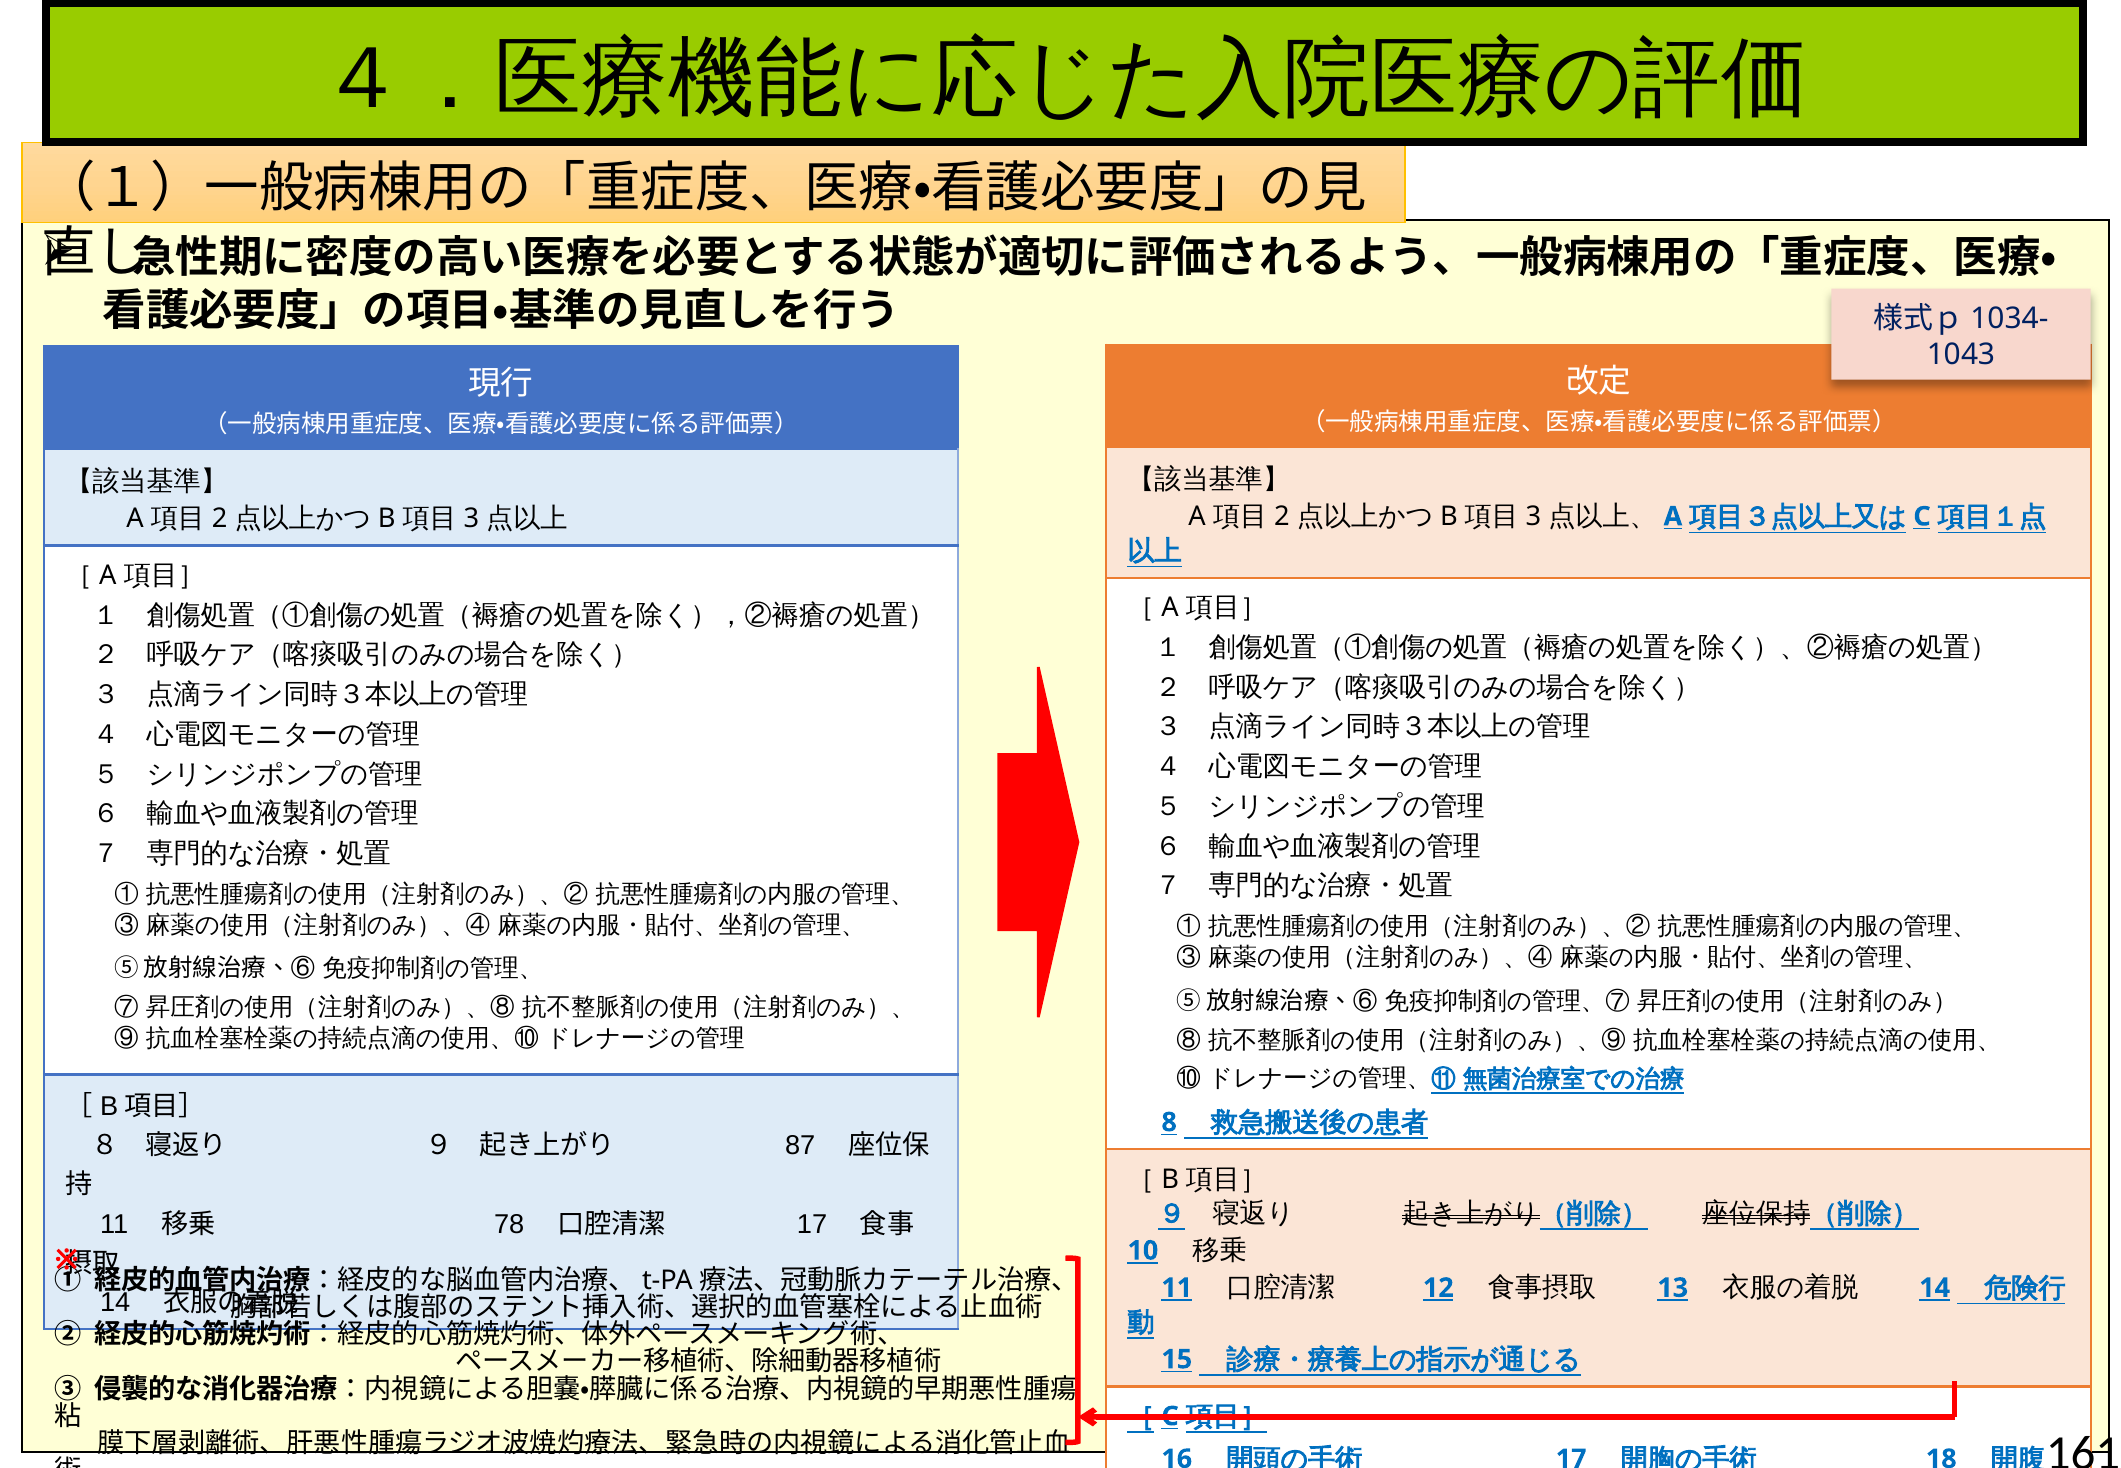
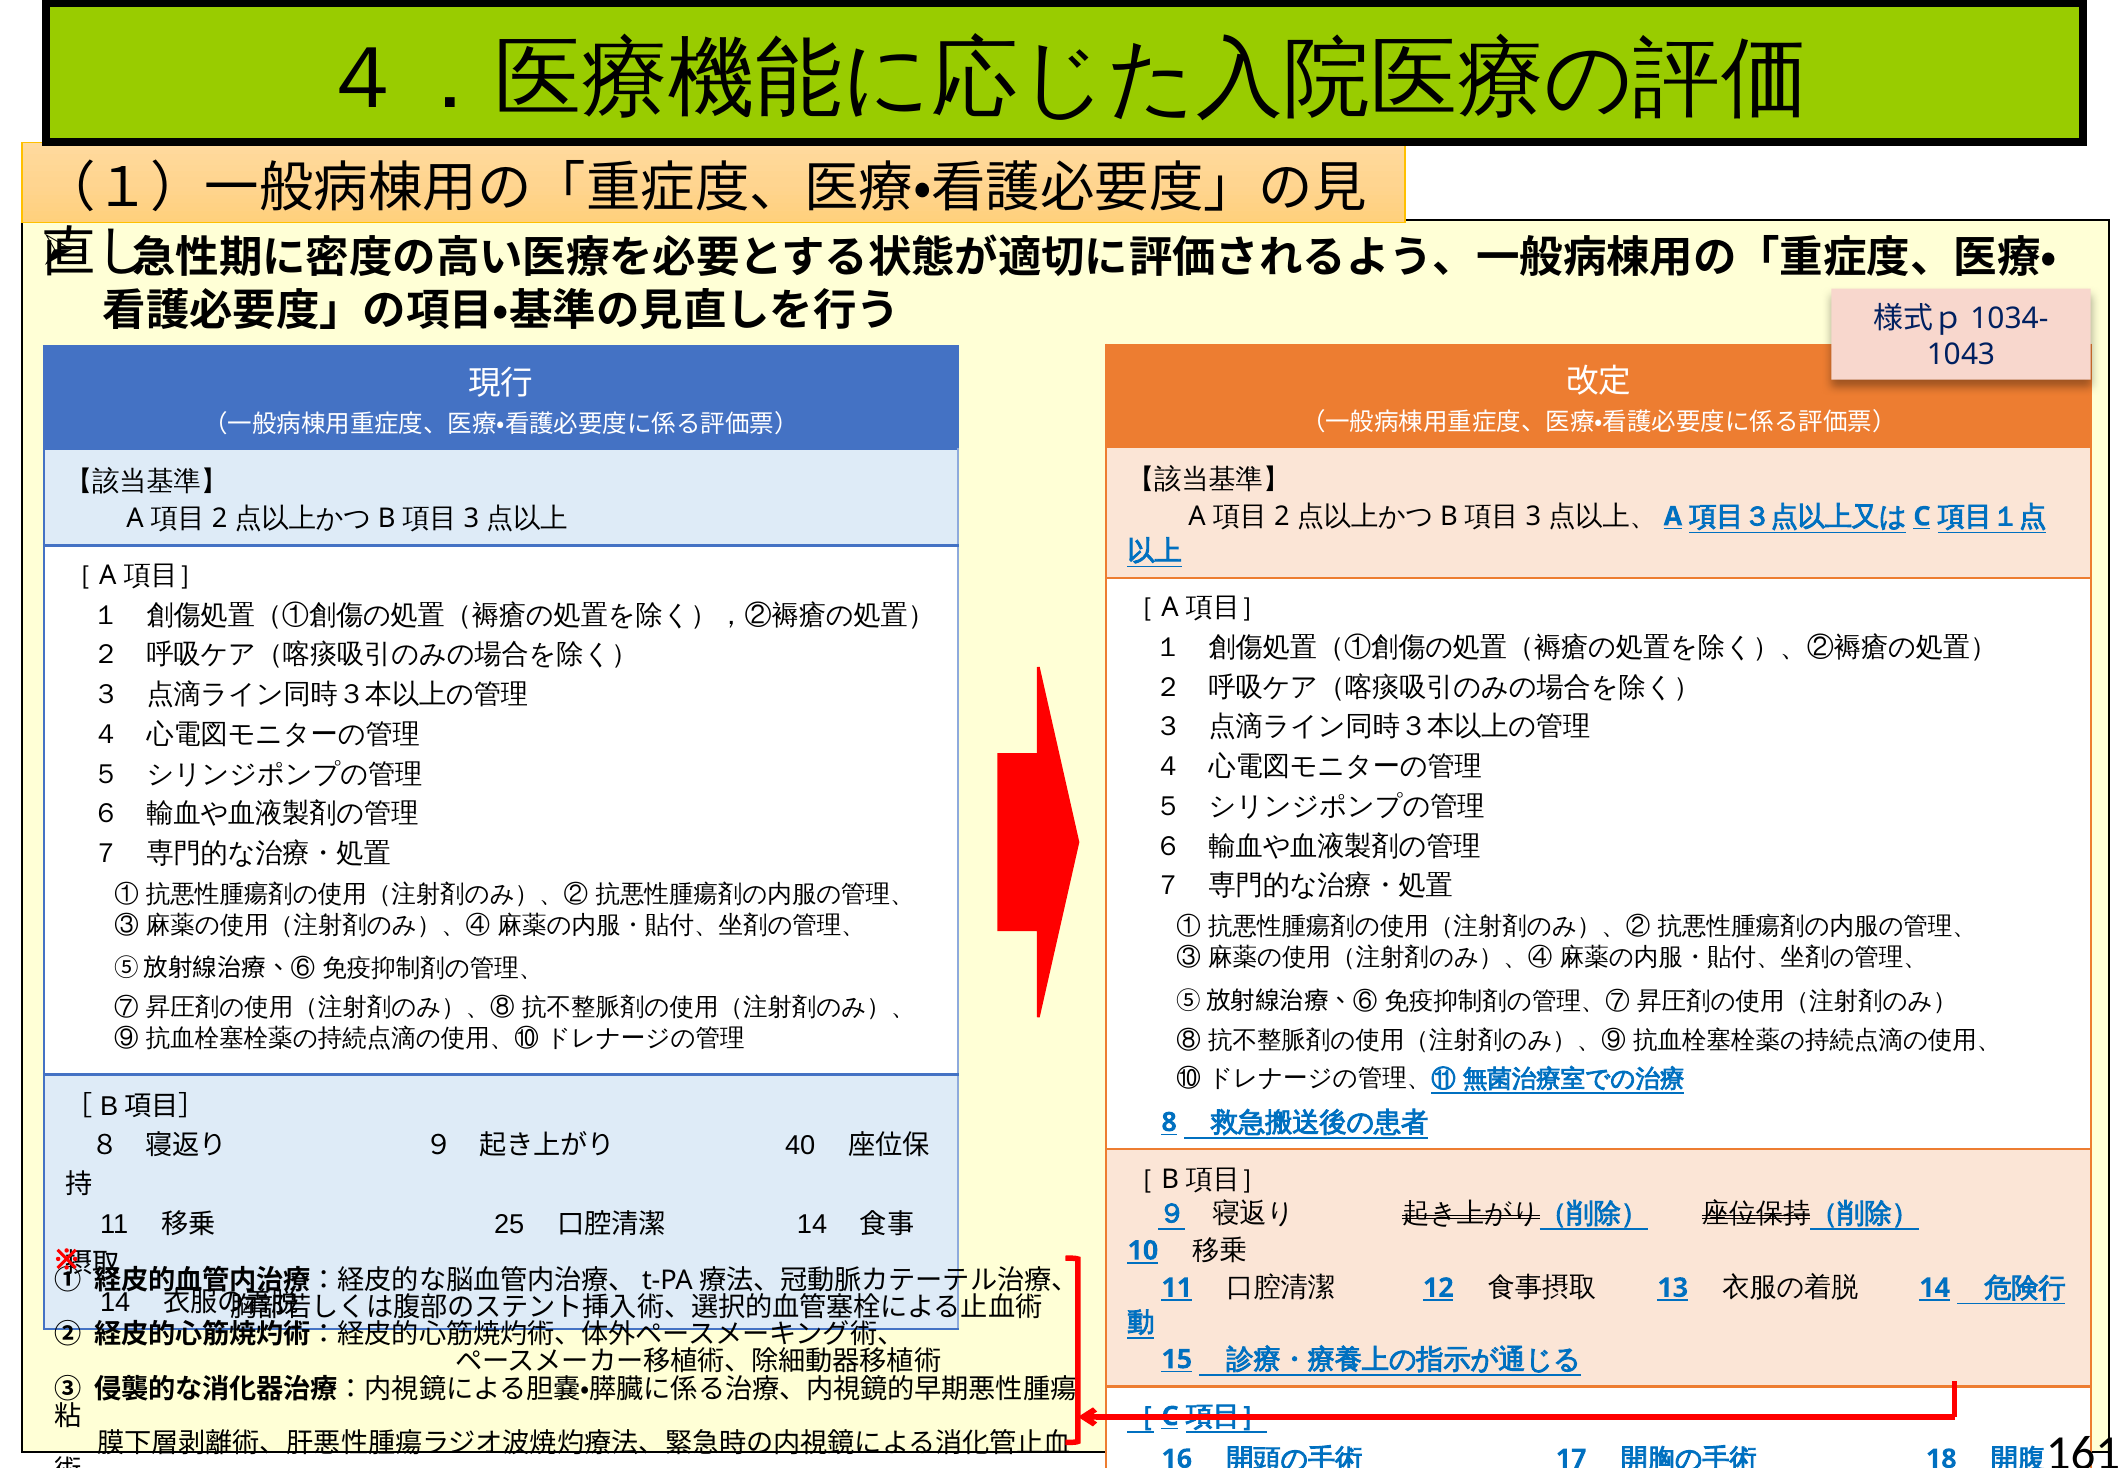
87: 87 -> 40 (800, 1146)
78: 78 -> 25 (509, 1224)
17: 17 -> 14 (812, 1224)
